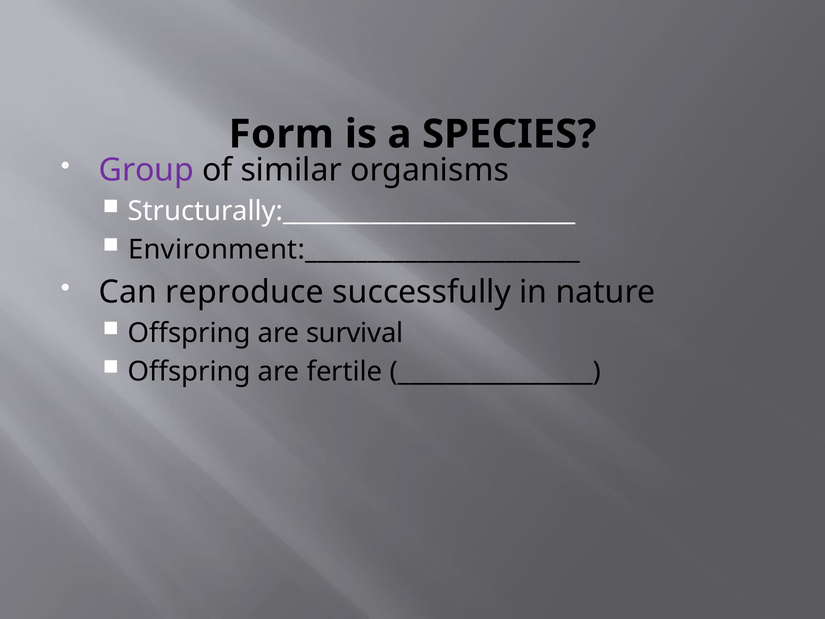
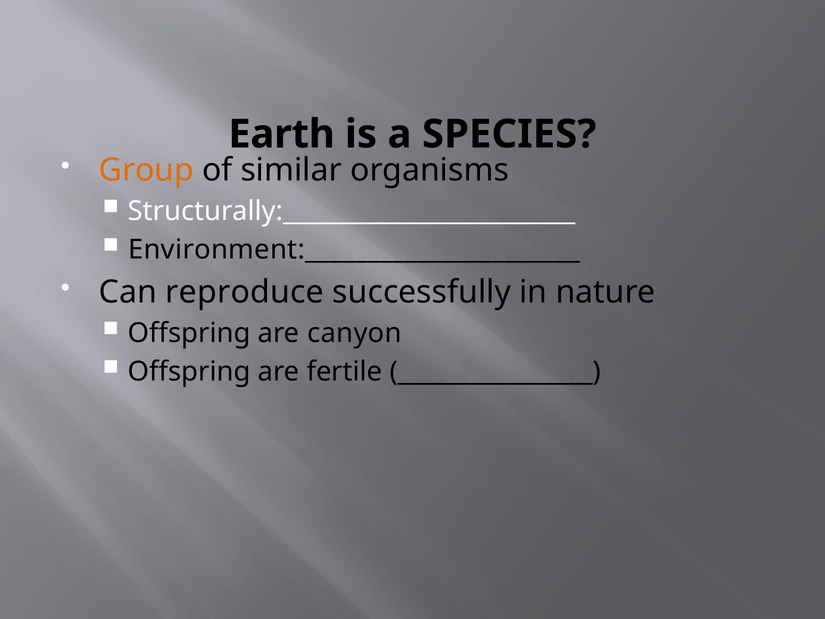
Form: Form -> Earth (282, 134)
Group colour: purple -> orange (146, 170)
survival: survival -> canyon (354, 333)
